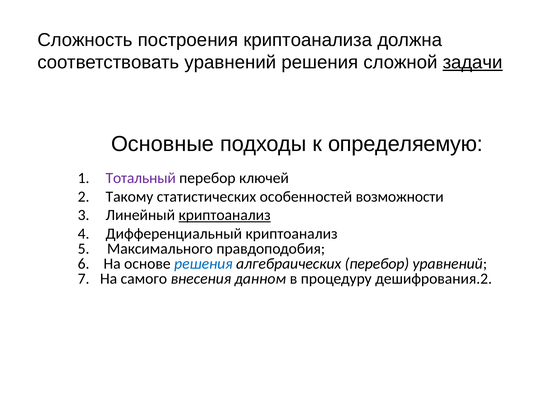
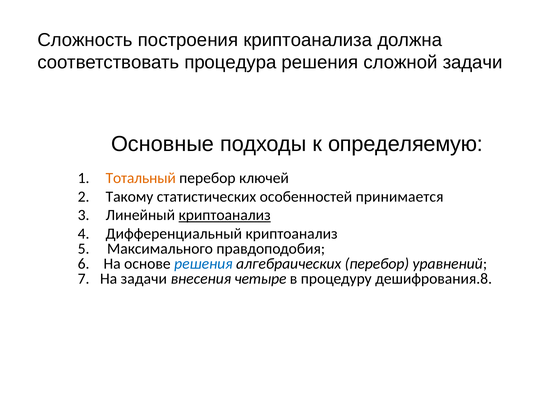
соответствовать уравнений: уравнений -> процедура (230, 62)
задачи underline: present -> none (473, 62)
Тотальный colour: purple -> orange (141, 178)
возможности: возможности -> принимается (400, 197)
На самого: самого -> задачи (144, 279)
данном: данном -> четыре (260, 279)
дешифрования.2: дешифрования.2 -> дешифрования.8 (434, 279)
